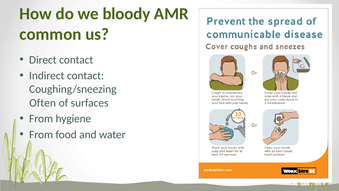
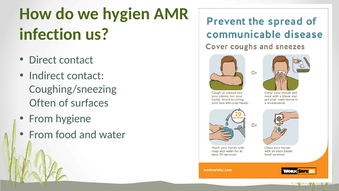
bloody: bloody -> hygien (126, 14)
common: common -> infection (50, 34)
